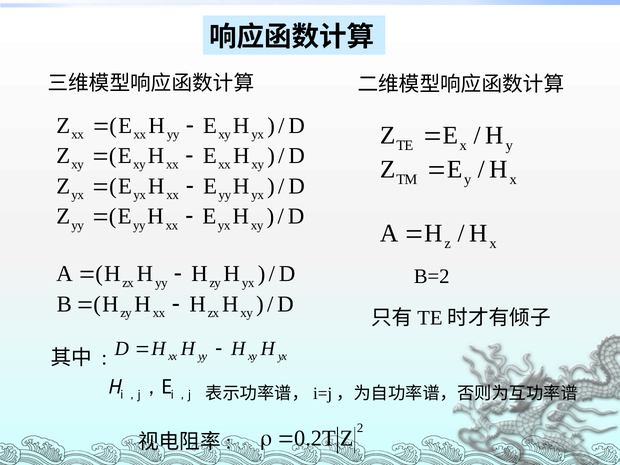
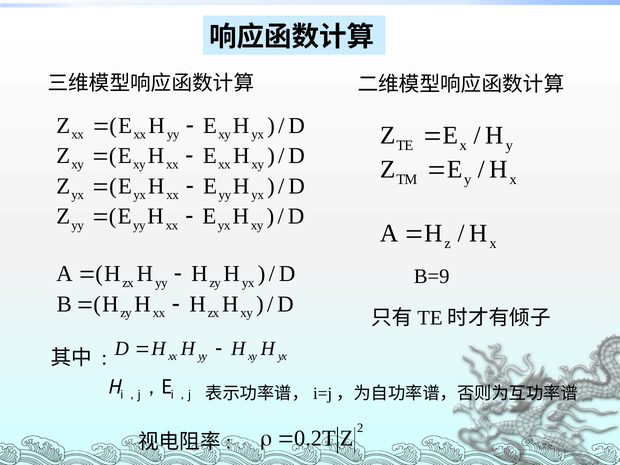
B=2: B=2 -> B=9 (432, 277)
